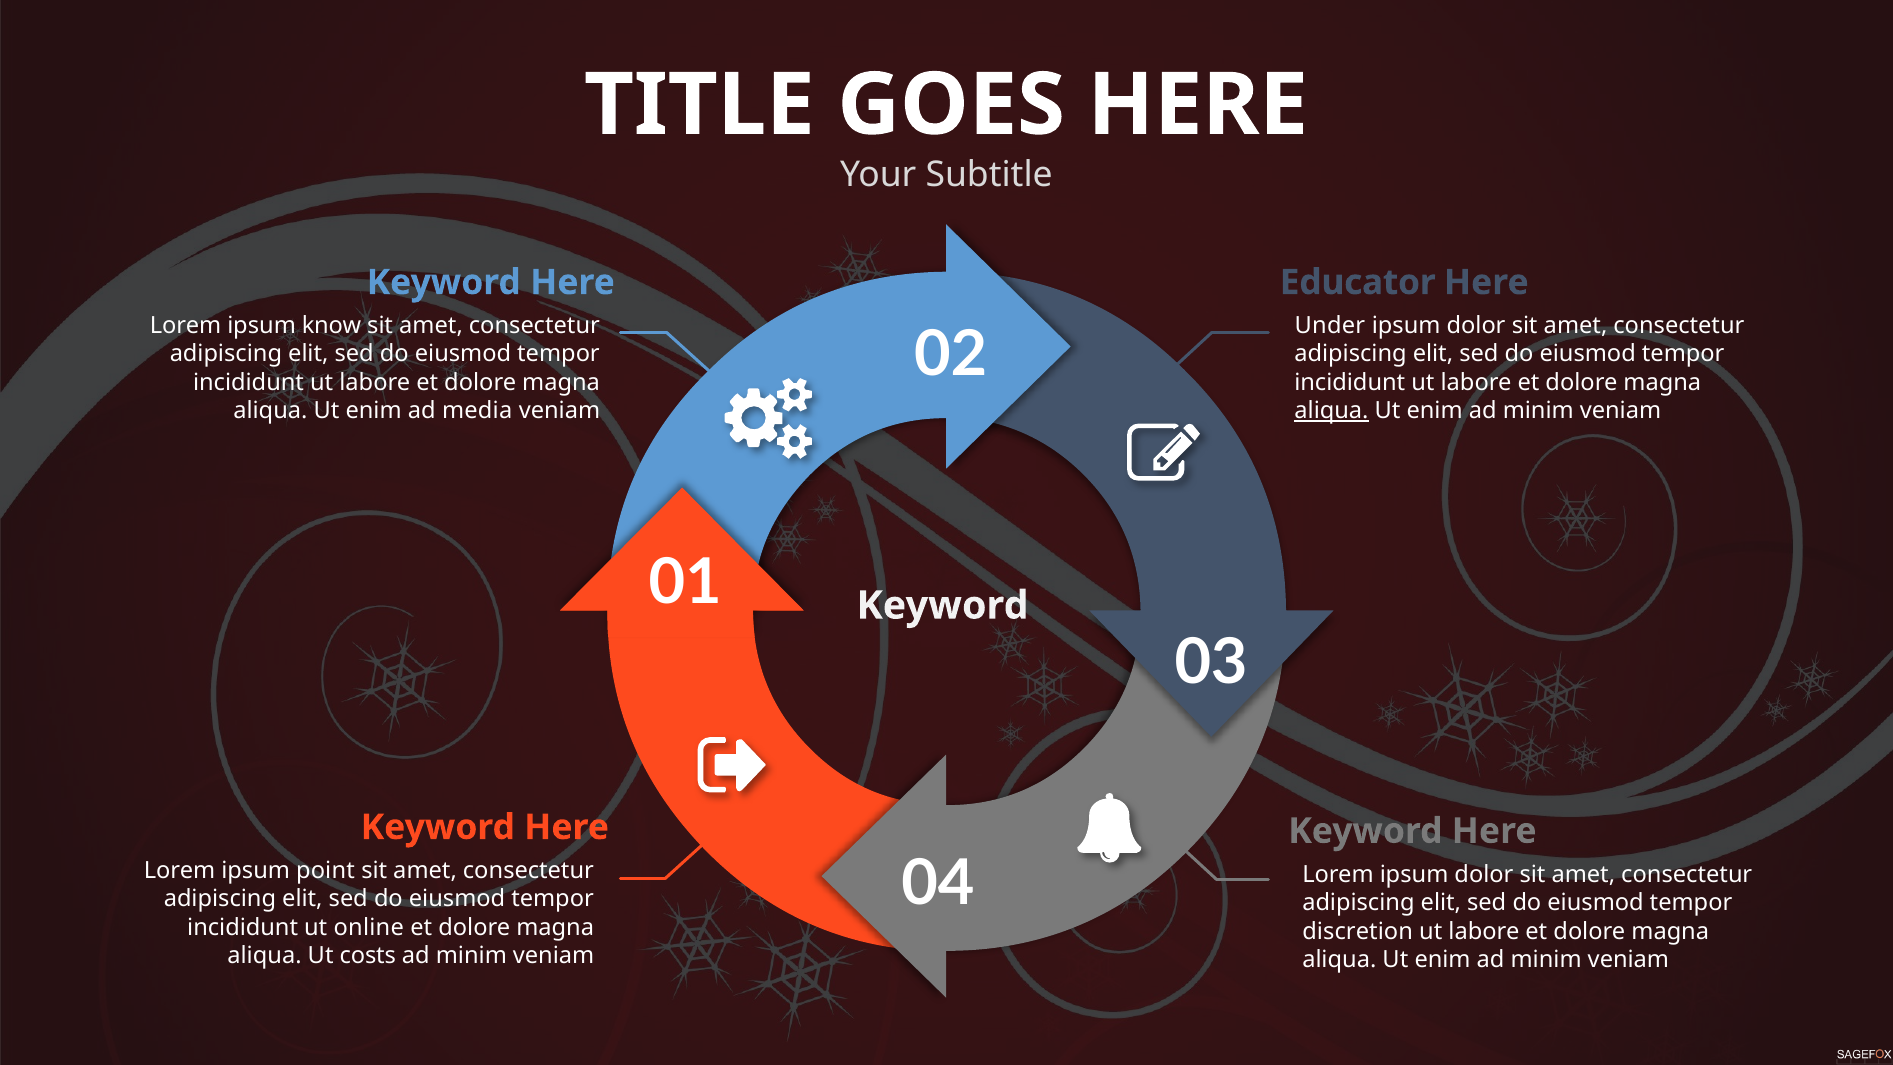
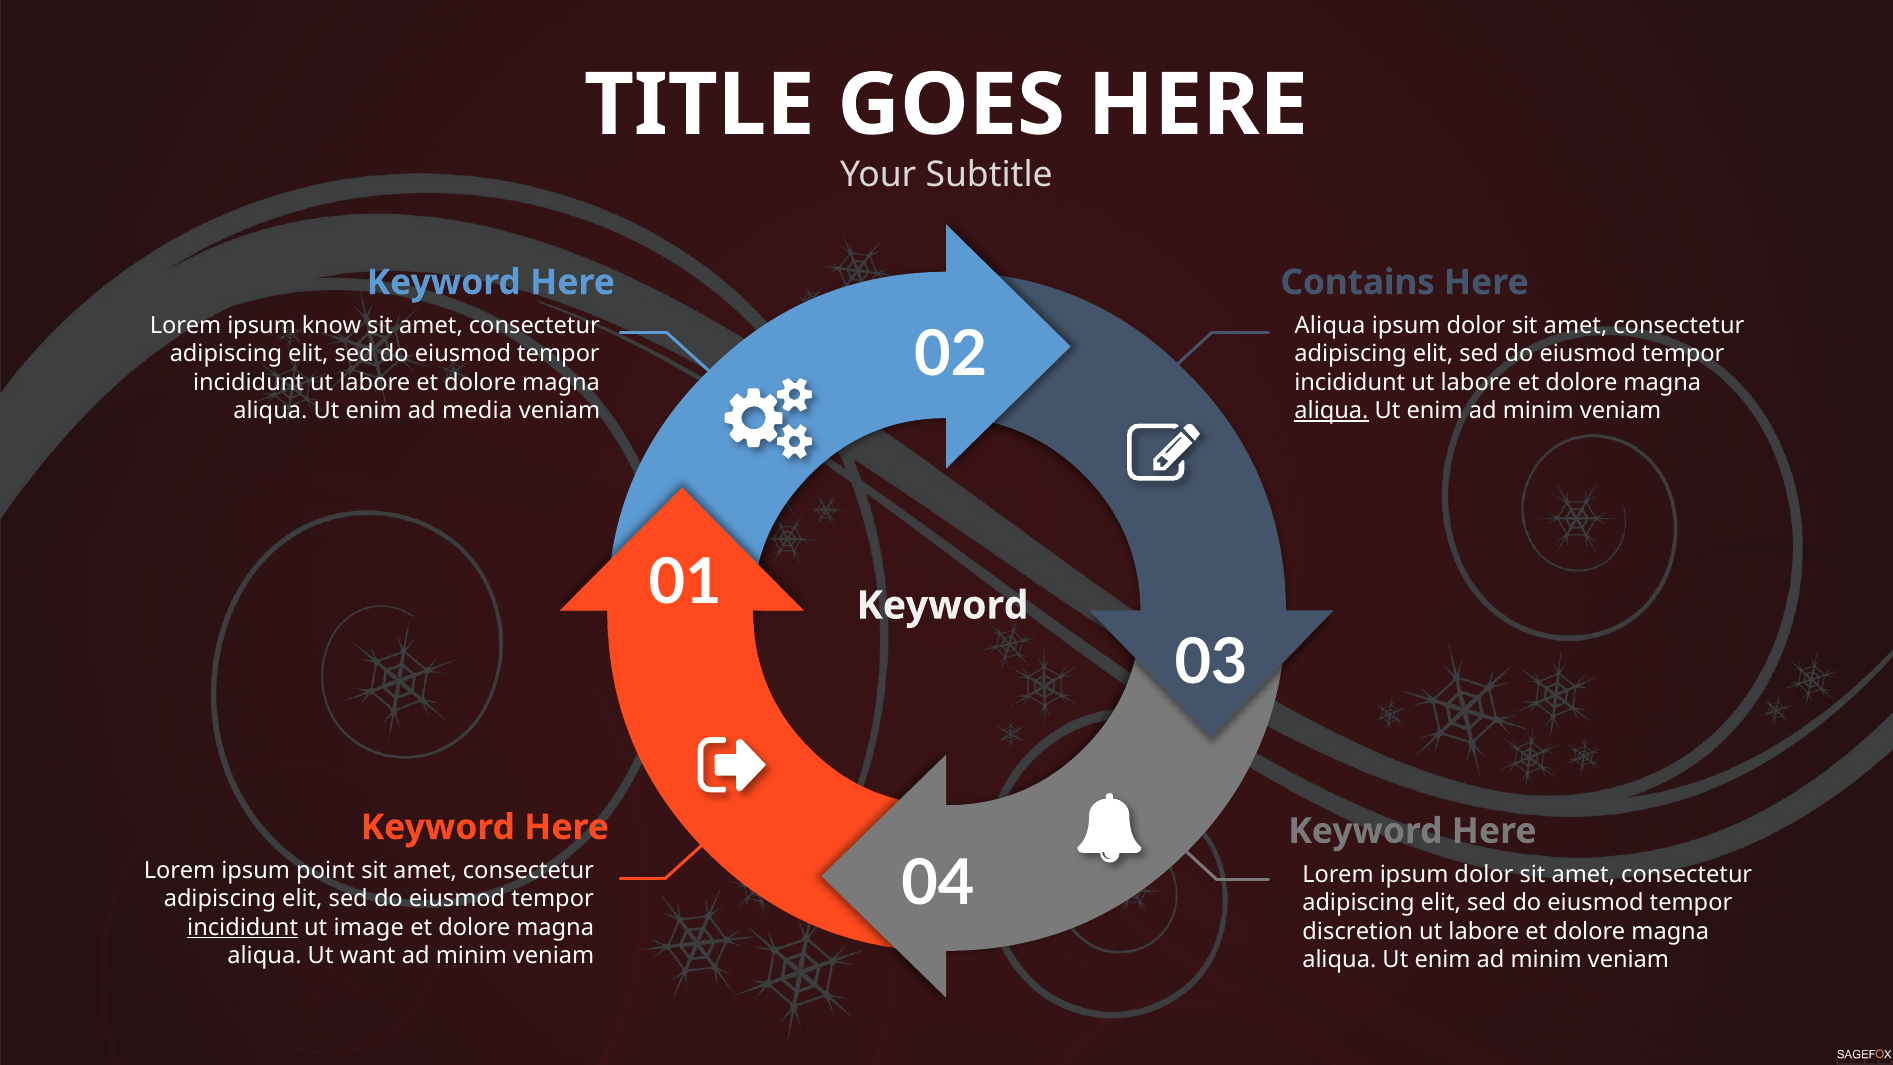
Educator: Educator -> Contains (1358, 282)
Under: Under -> Aliqua (1330, 326)
incididunt underline: none -> present (243, 927)
online: online -> image (369, 927)
costs: costs -> want (368, 956)
